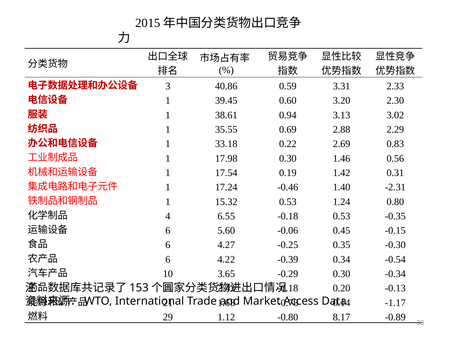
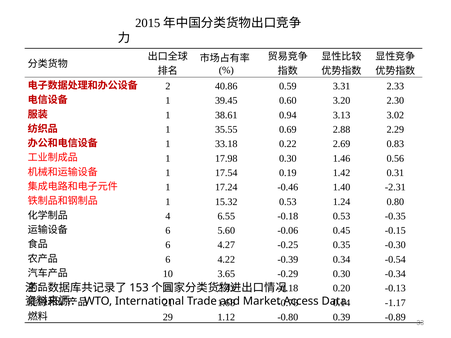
3: 3 -> 2 (168, 86)
8.17: 8.17 -> 0.39 (342, 317)
